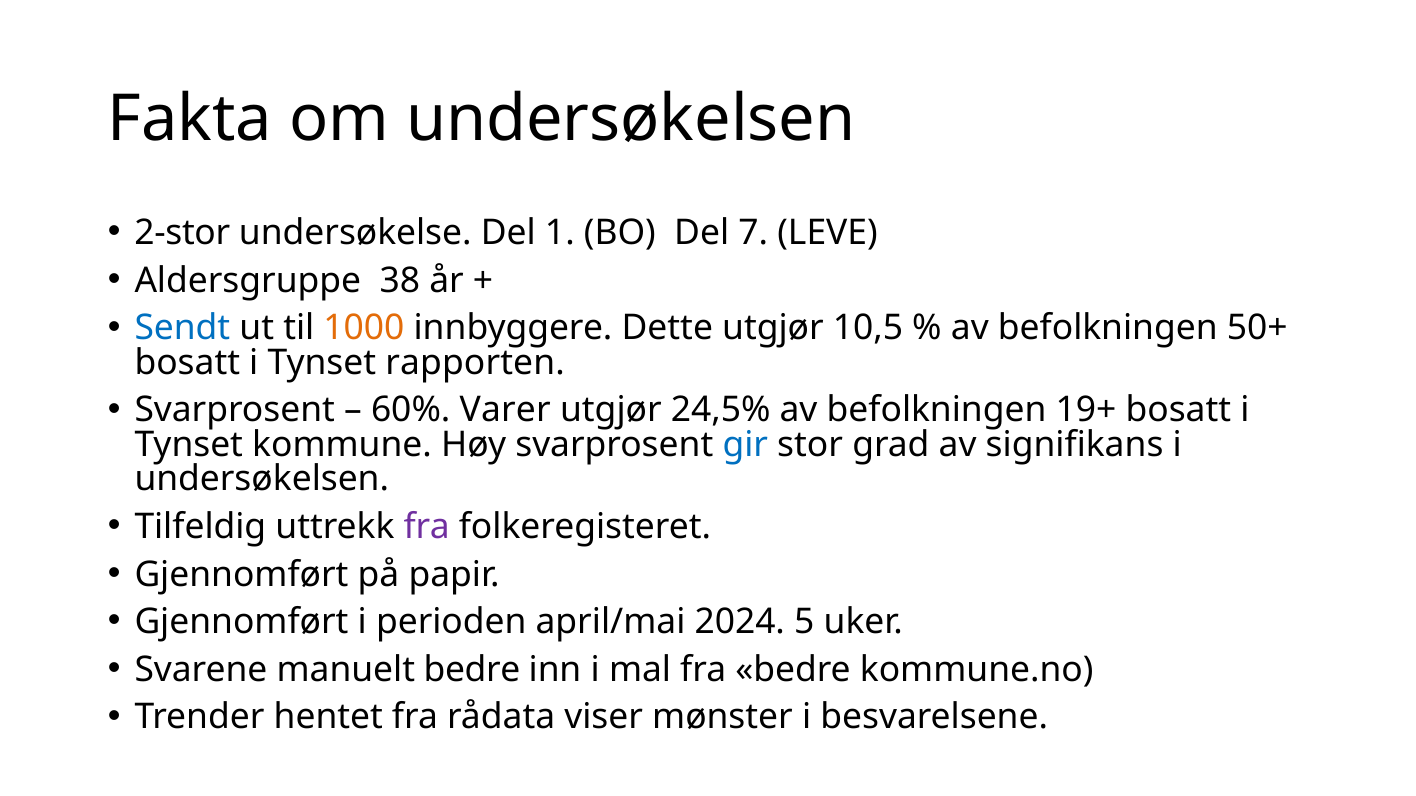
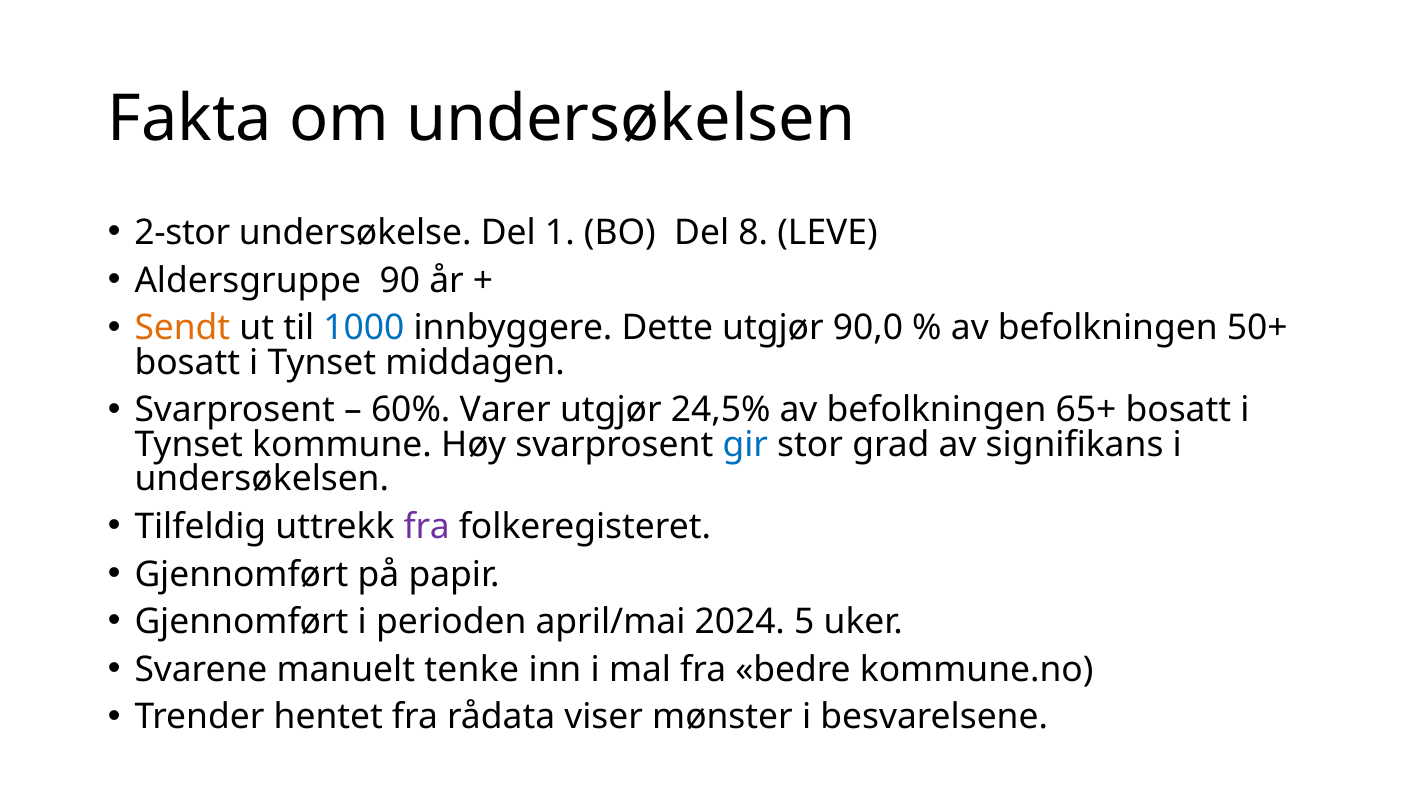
7: 7 -> 8 (753, 233)
38: 38 -> 90 (400, 281)
Sendt colour: blue -> orange (182, 328)
1000 colour: orange -> blue (364, 328)
10,5: 10,5 -> 90,0 (868, 328)
rapporten: rapporten -> middagen (475, 363)
19+: 19+ -> 65+ (1086, 411)
manuelt bedre: bedre -> tenke (472, 670)
